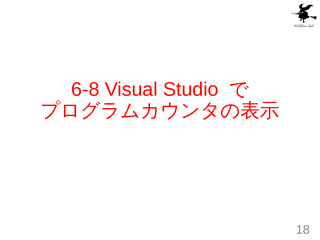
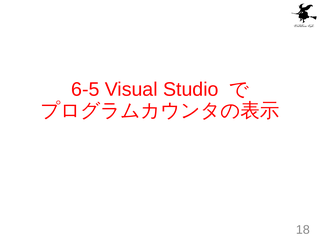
6-8: 6-8 -> 6-5 (85, 89)
